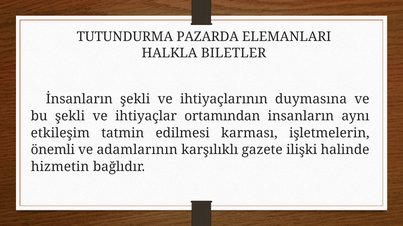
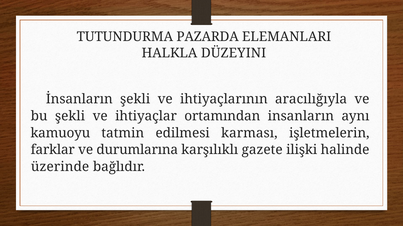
BILETLER: BILETLER -> DÜZEYINI (234, 53)
duymasına: duymasına -> aracılığıyla (311, 99)
etkileşim: etkileşim -> kamuoyu (60, 133)
önemli: önemli -> farklar (53, 150)
adamlarının: adamlarının -> durumlarına (137, 150)
hizmetin: hizmetin -> üzerinde (60, 167)
